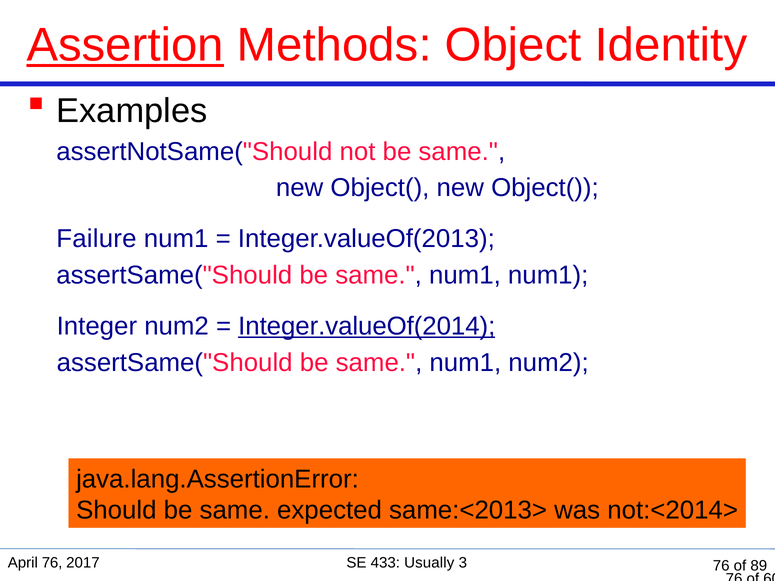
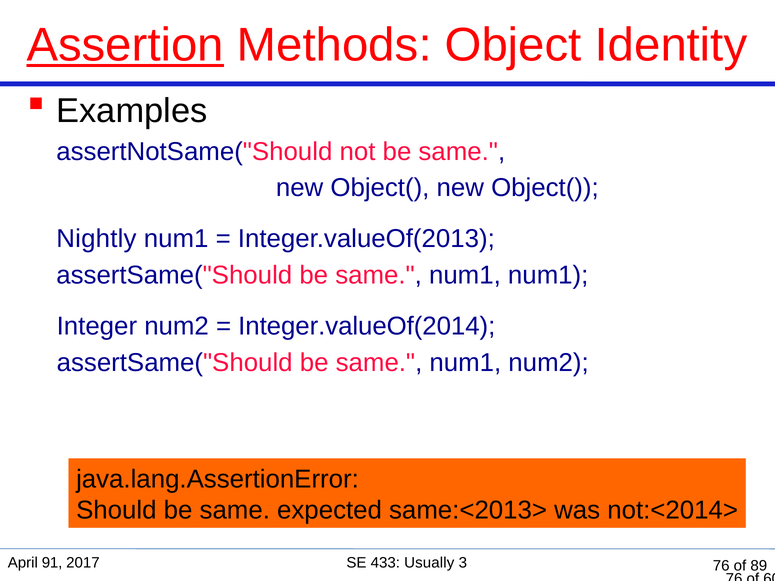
Failure: Failure -> Nightly (96, 239)
Integer.valueOf(2014 underline: present -> none (367, 326)
April 76: 76 -> 91 (52, 563)
